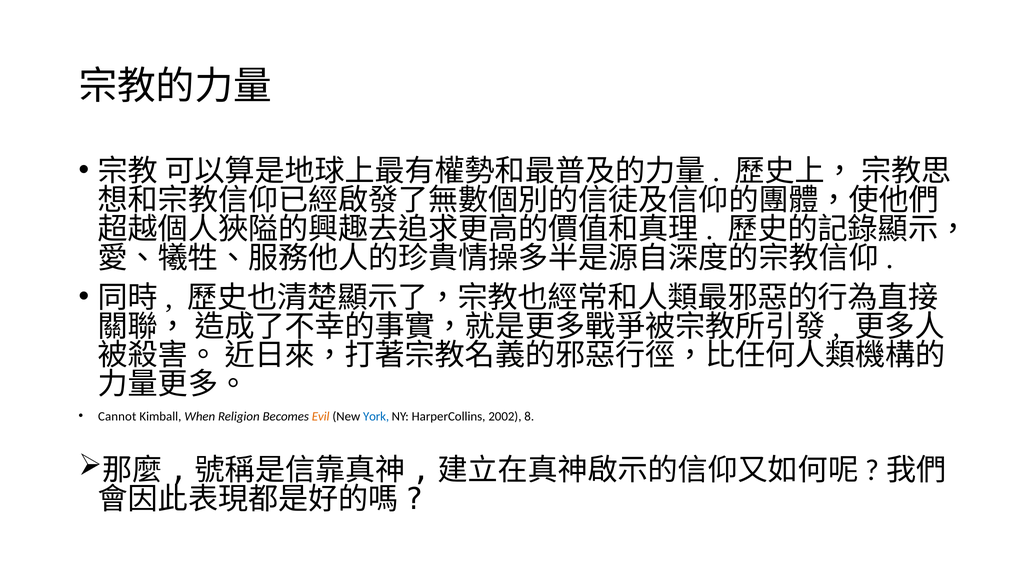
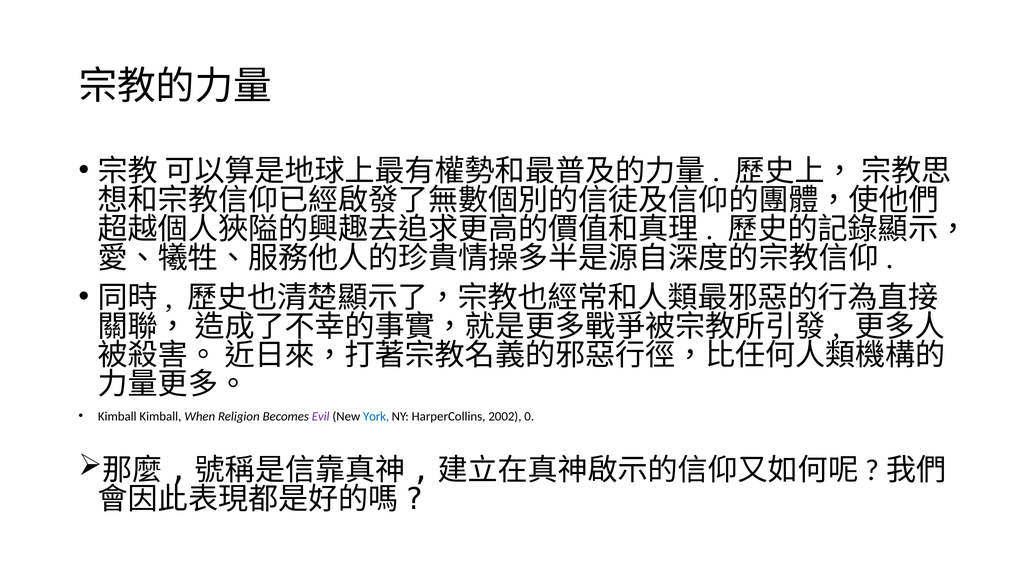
Cannot: Cannot -> Kimball (117, 416)
Evil colour: orange -> purple (321, 416)
8: 8 -> 0 (529, 416)
